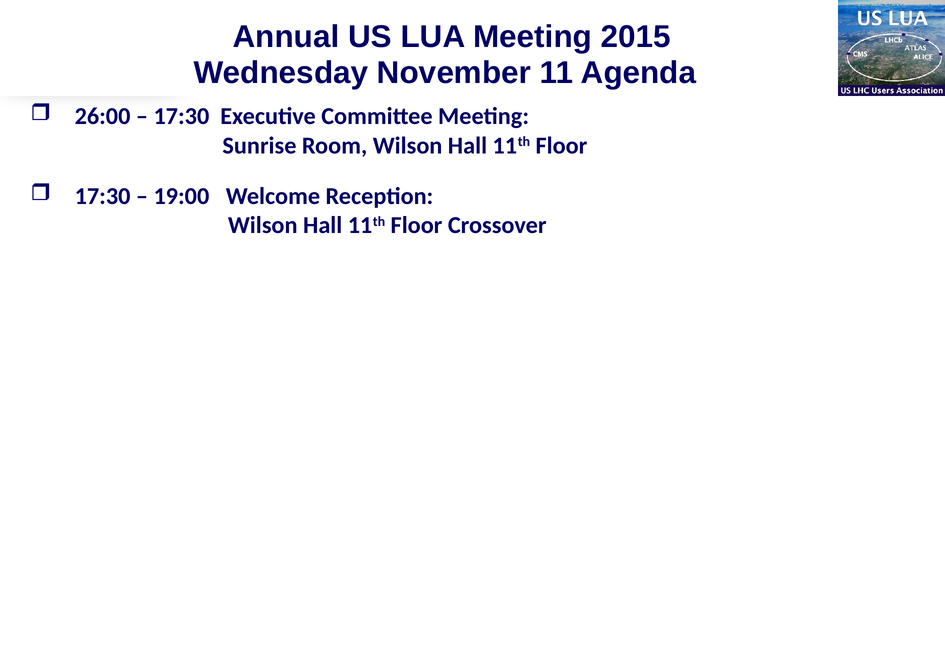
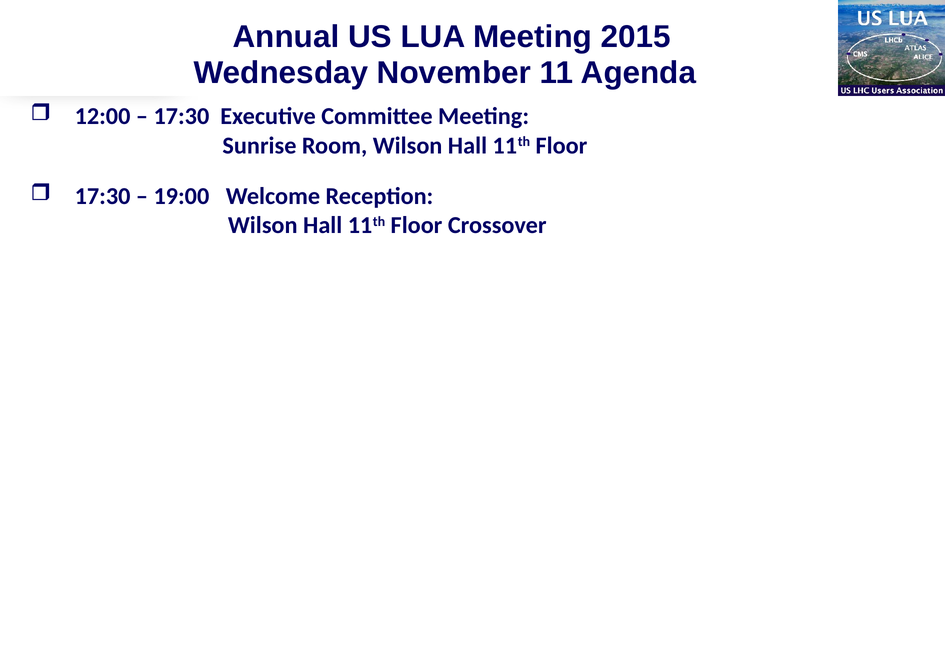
26:00: 26:00 -> 12:00 (103, 116)
